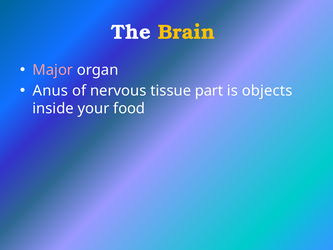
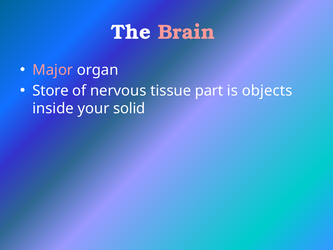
Brain colour: yellow -> pink (186, 32)
Anus: Anus -> Store (50, 91)
food: food -> solid (129, 108)
